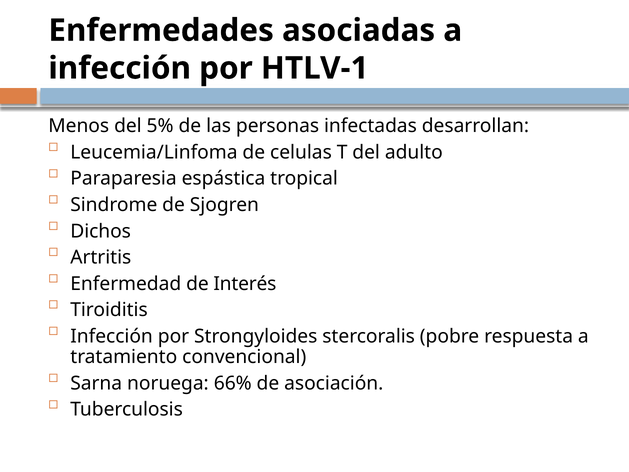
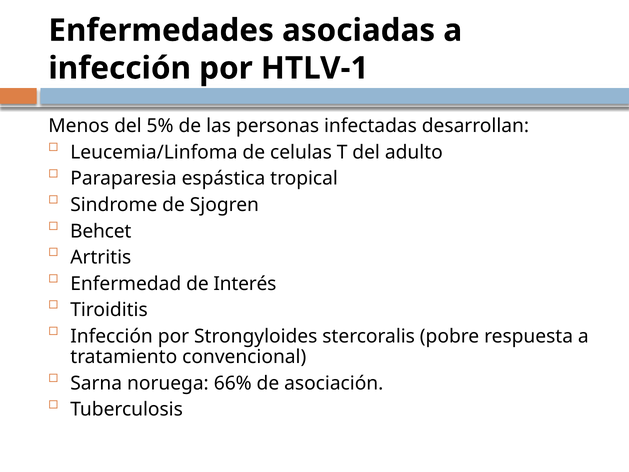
Dichos: Dichos -> Behcet (101, 231)
